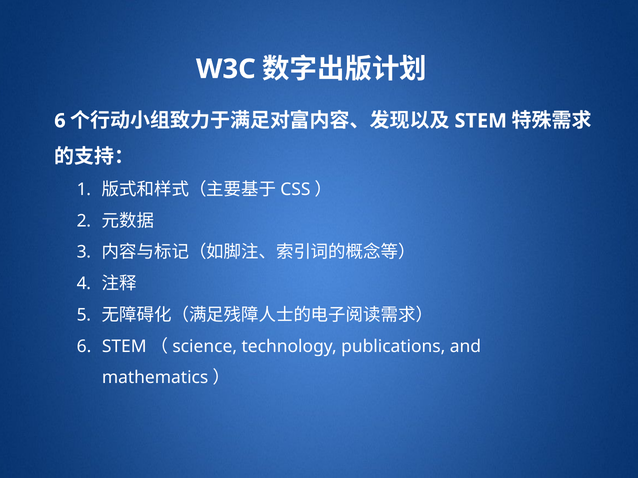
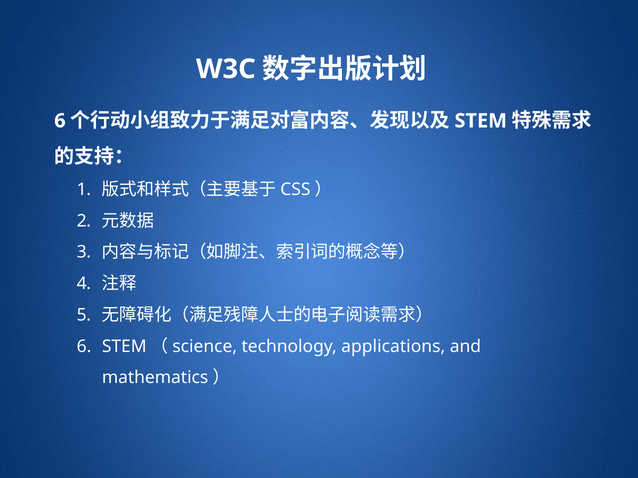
publications: publications -> applications (393, 347)
